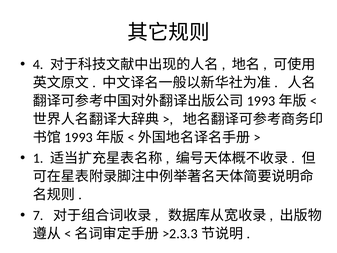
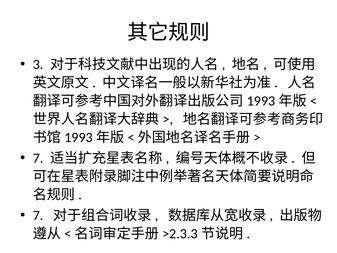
4: 4 -> 3 (38, 64)
1: 1 -> 7 (38, 158)
